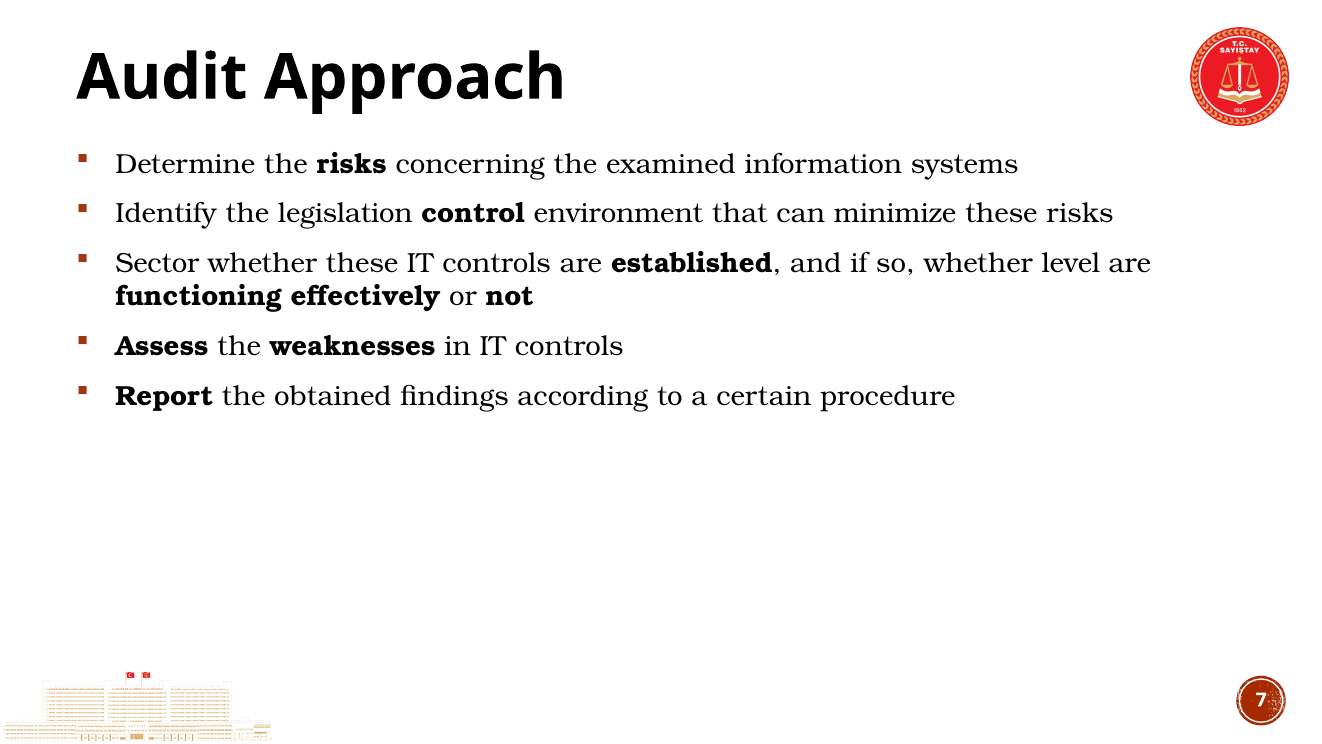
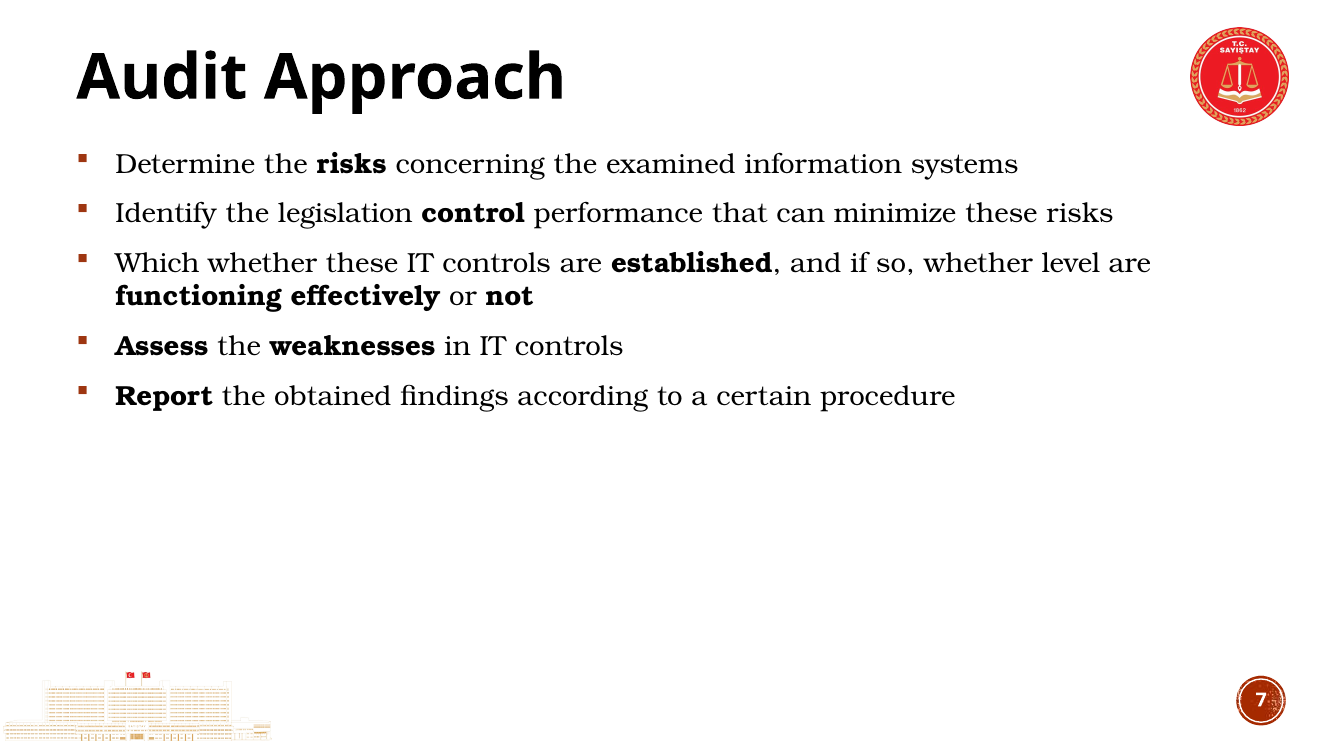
environment: environment -> performance (618, 214)
Sector: Sector -> Which (157, 263)
